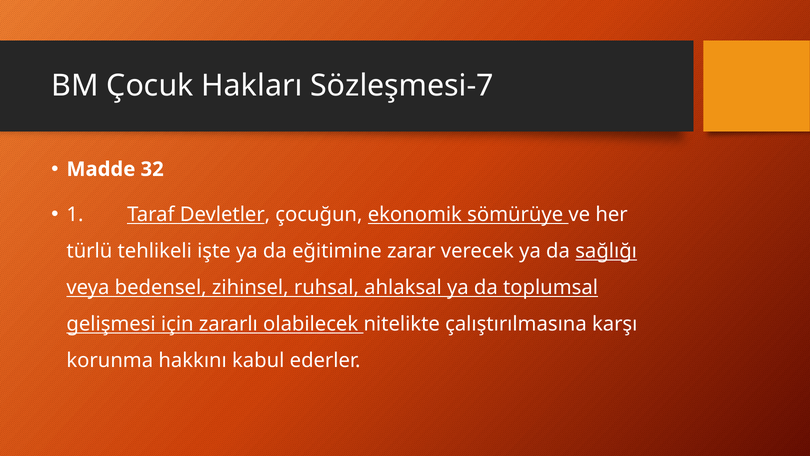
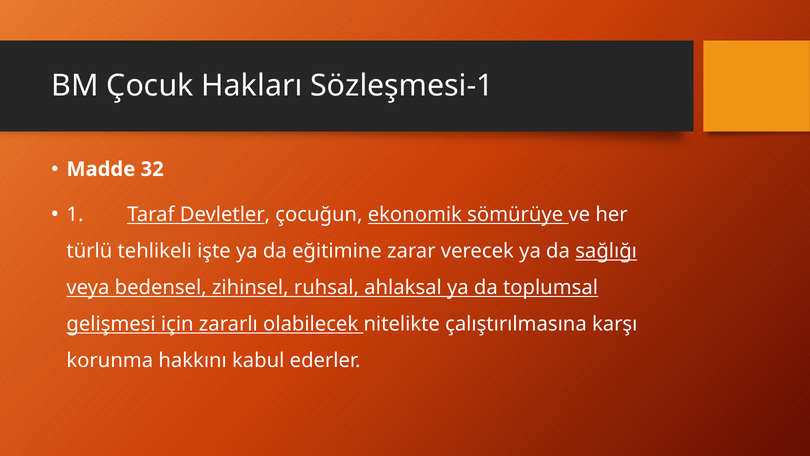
Sözleşmesi-7: Sözleşmesi-7 -> Sözleşmesi-1 (402, 86)
